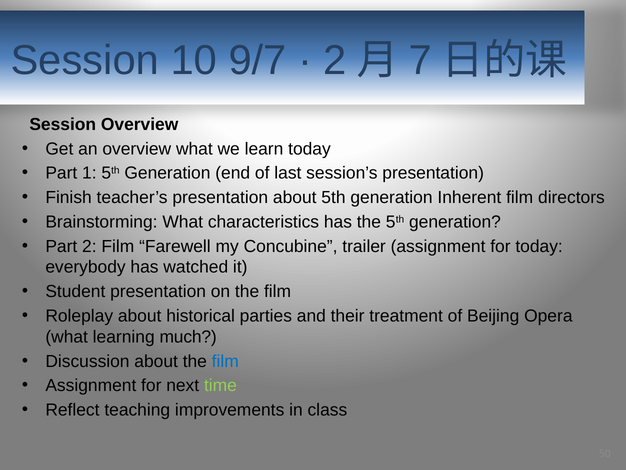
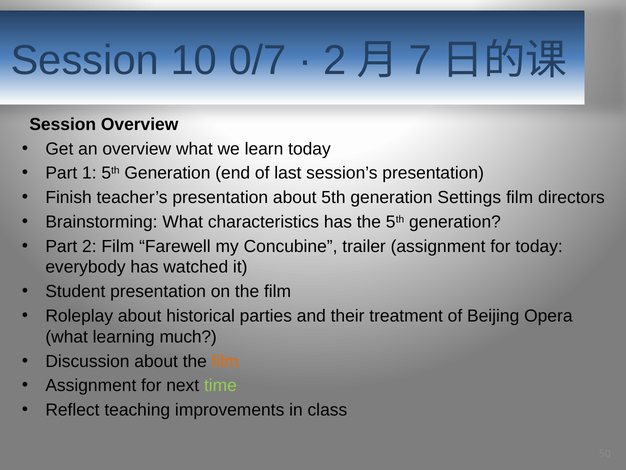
9/7: 9/7 -> 0/7 (258, 60)
Inherent: Inherent -> Settings (469, 197)
film colour: blue -> orange (225, 361)
